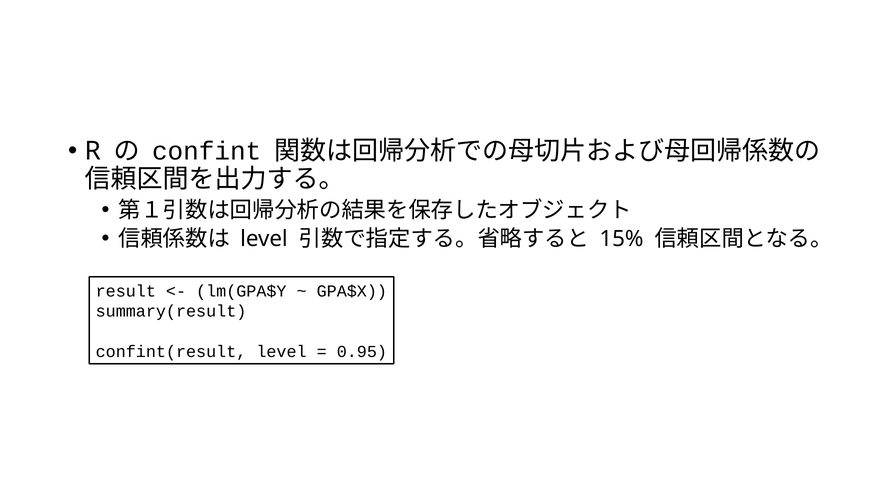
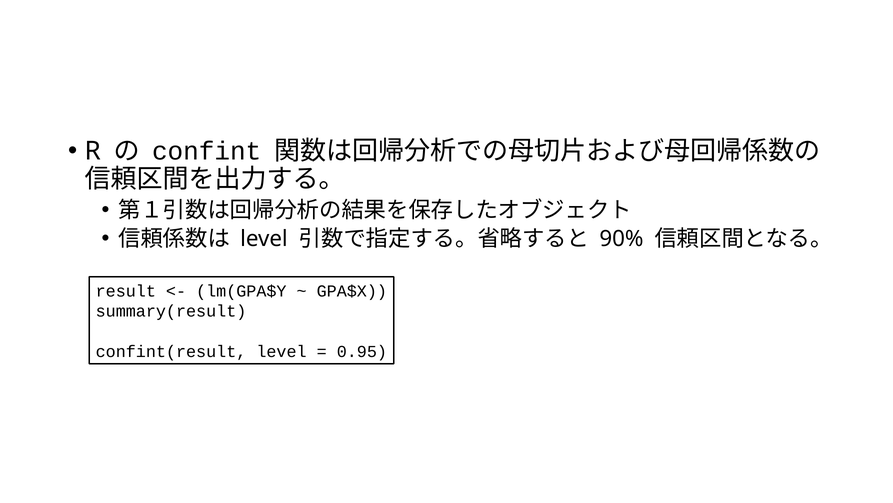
15%: 15% -> 90% (621, 239)
